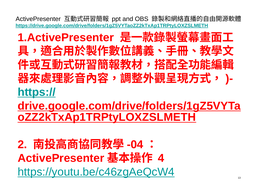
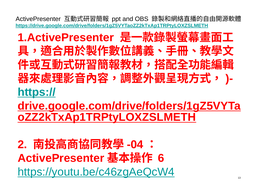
4: 4 -> 6 (161, 158)
